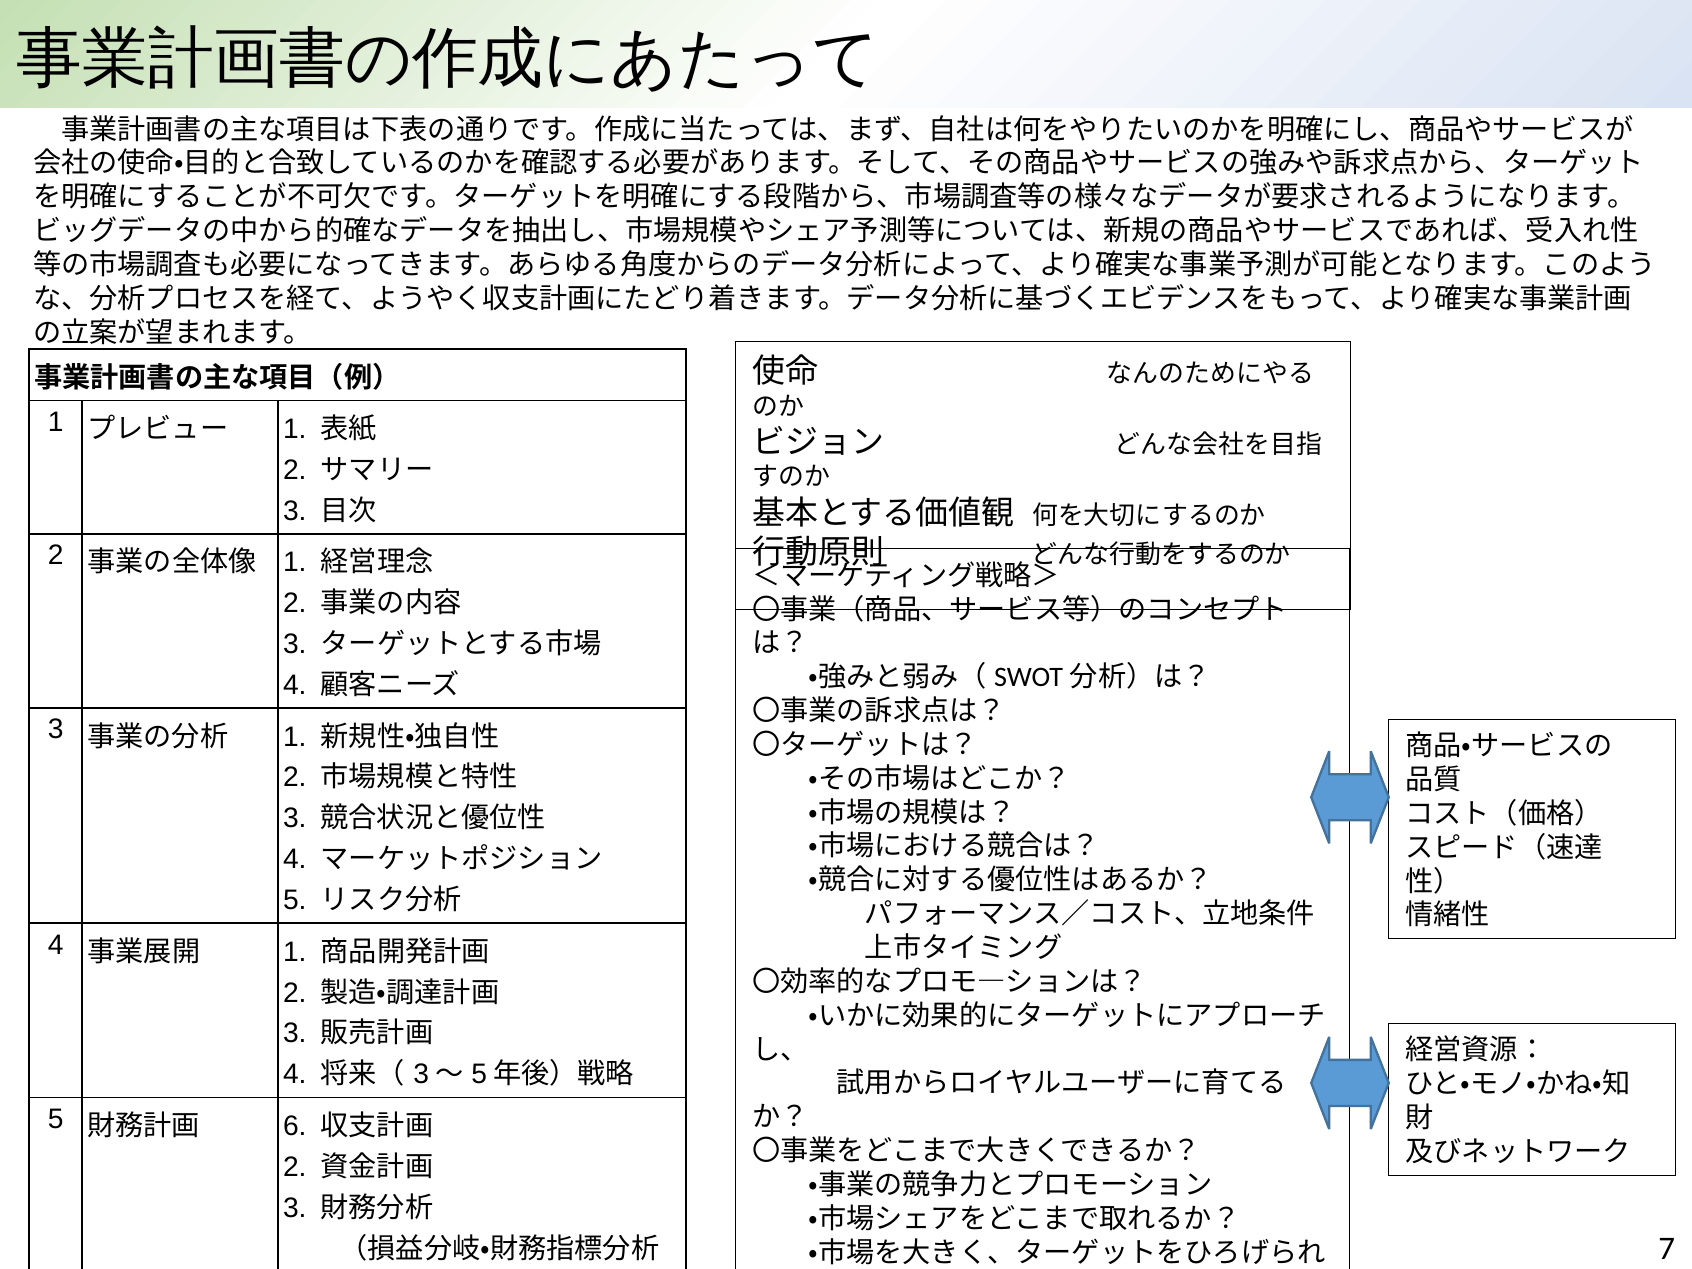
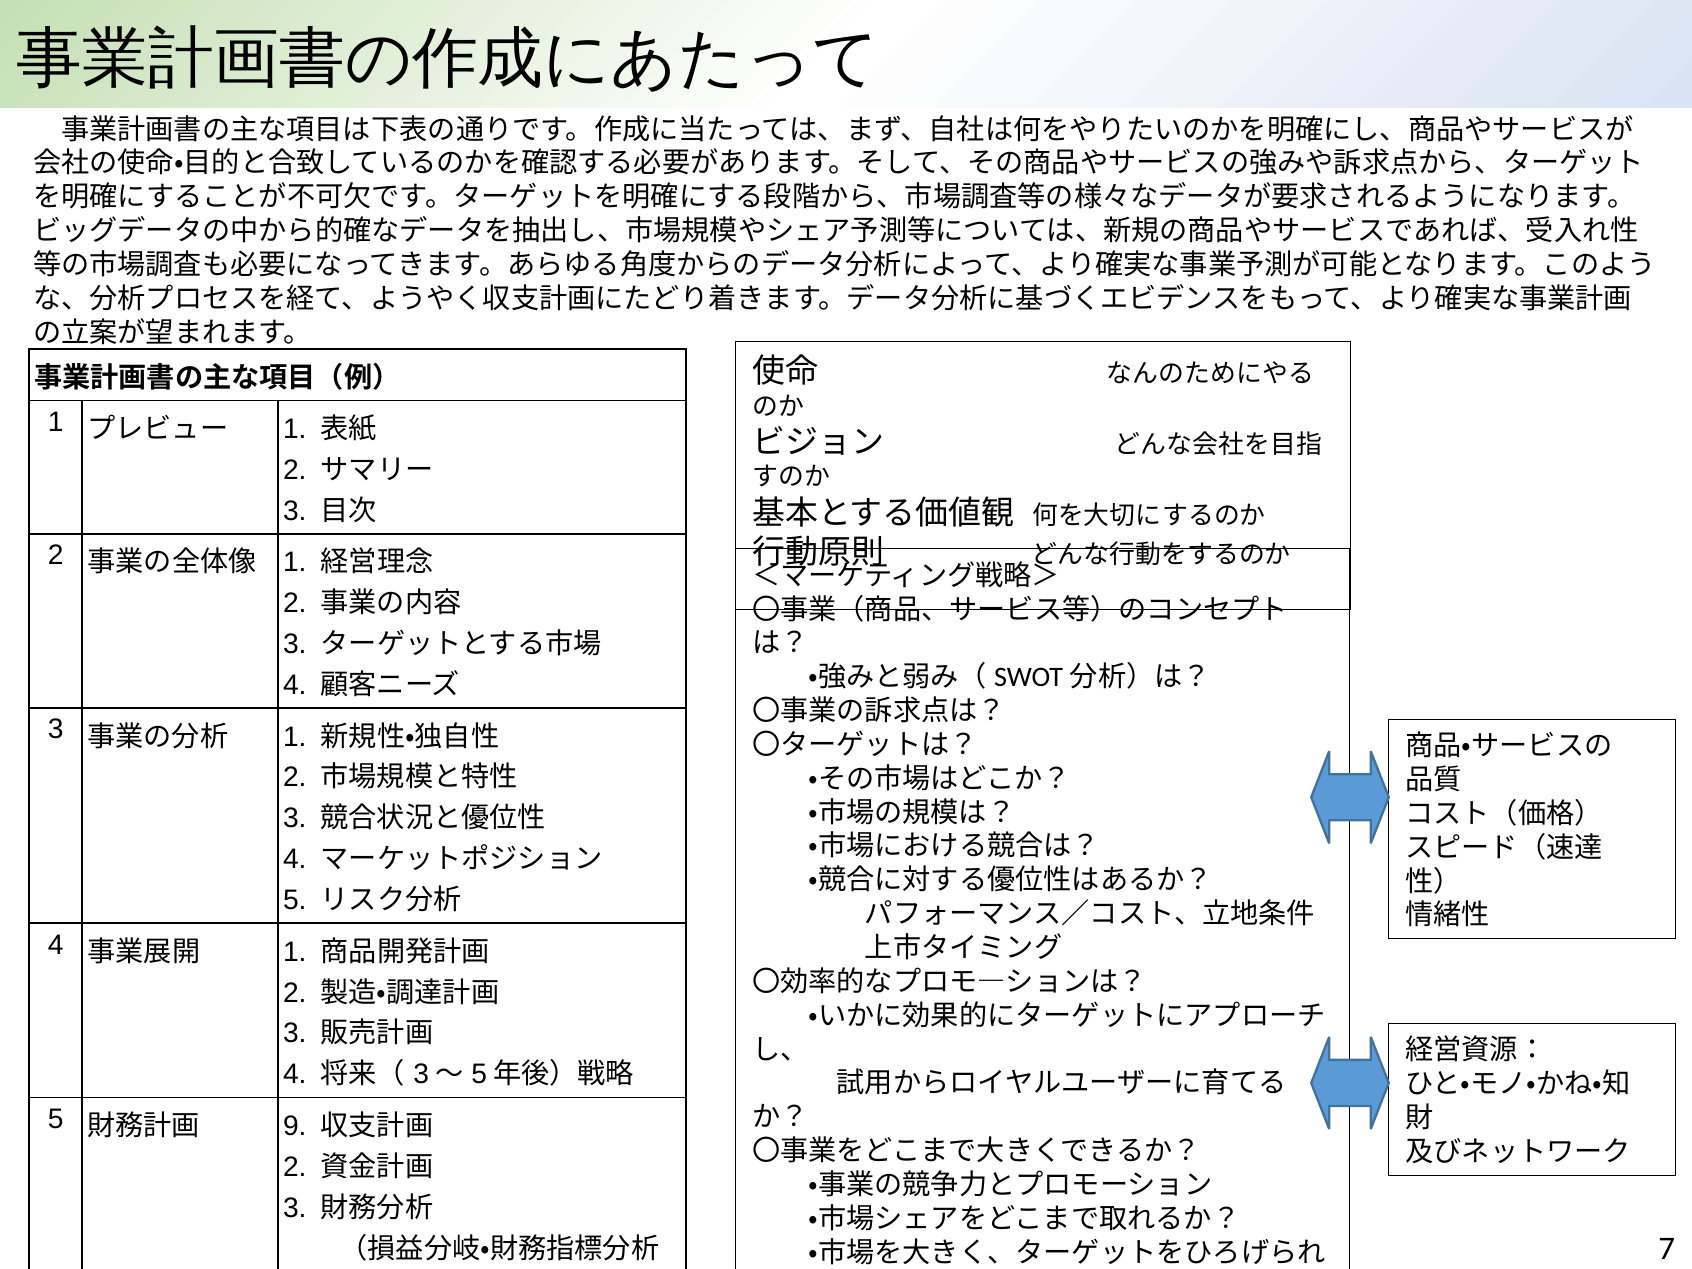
6: 6 -> 9 (295, 1126)
